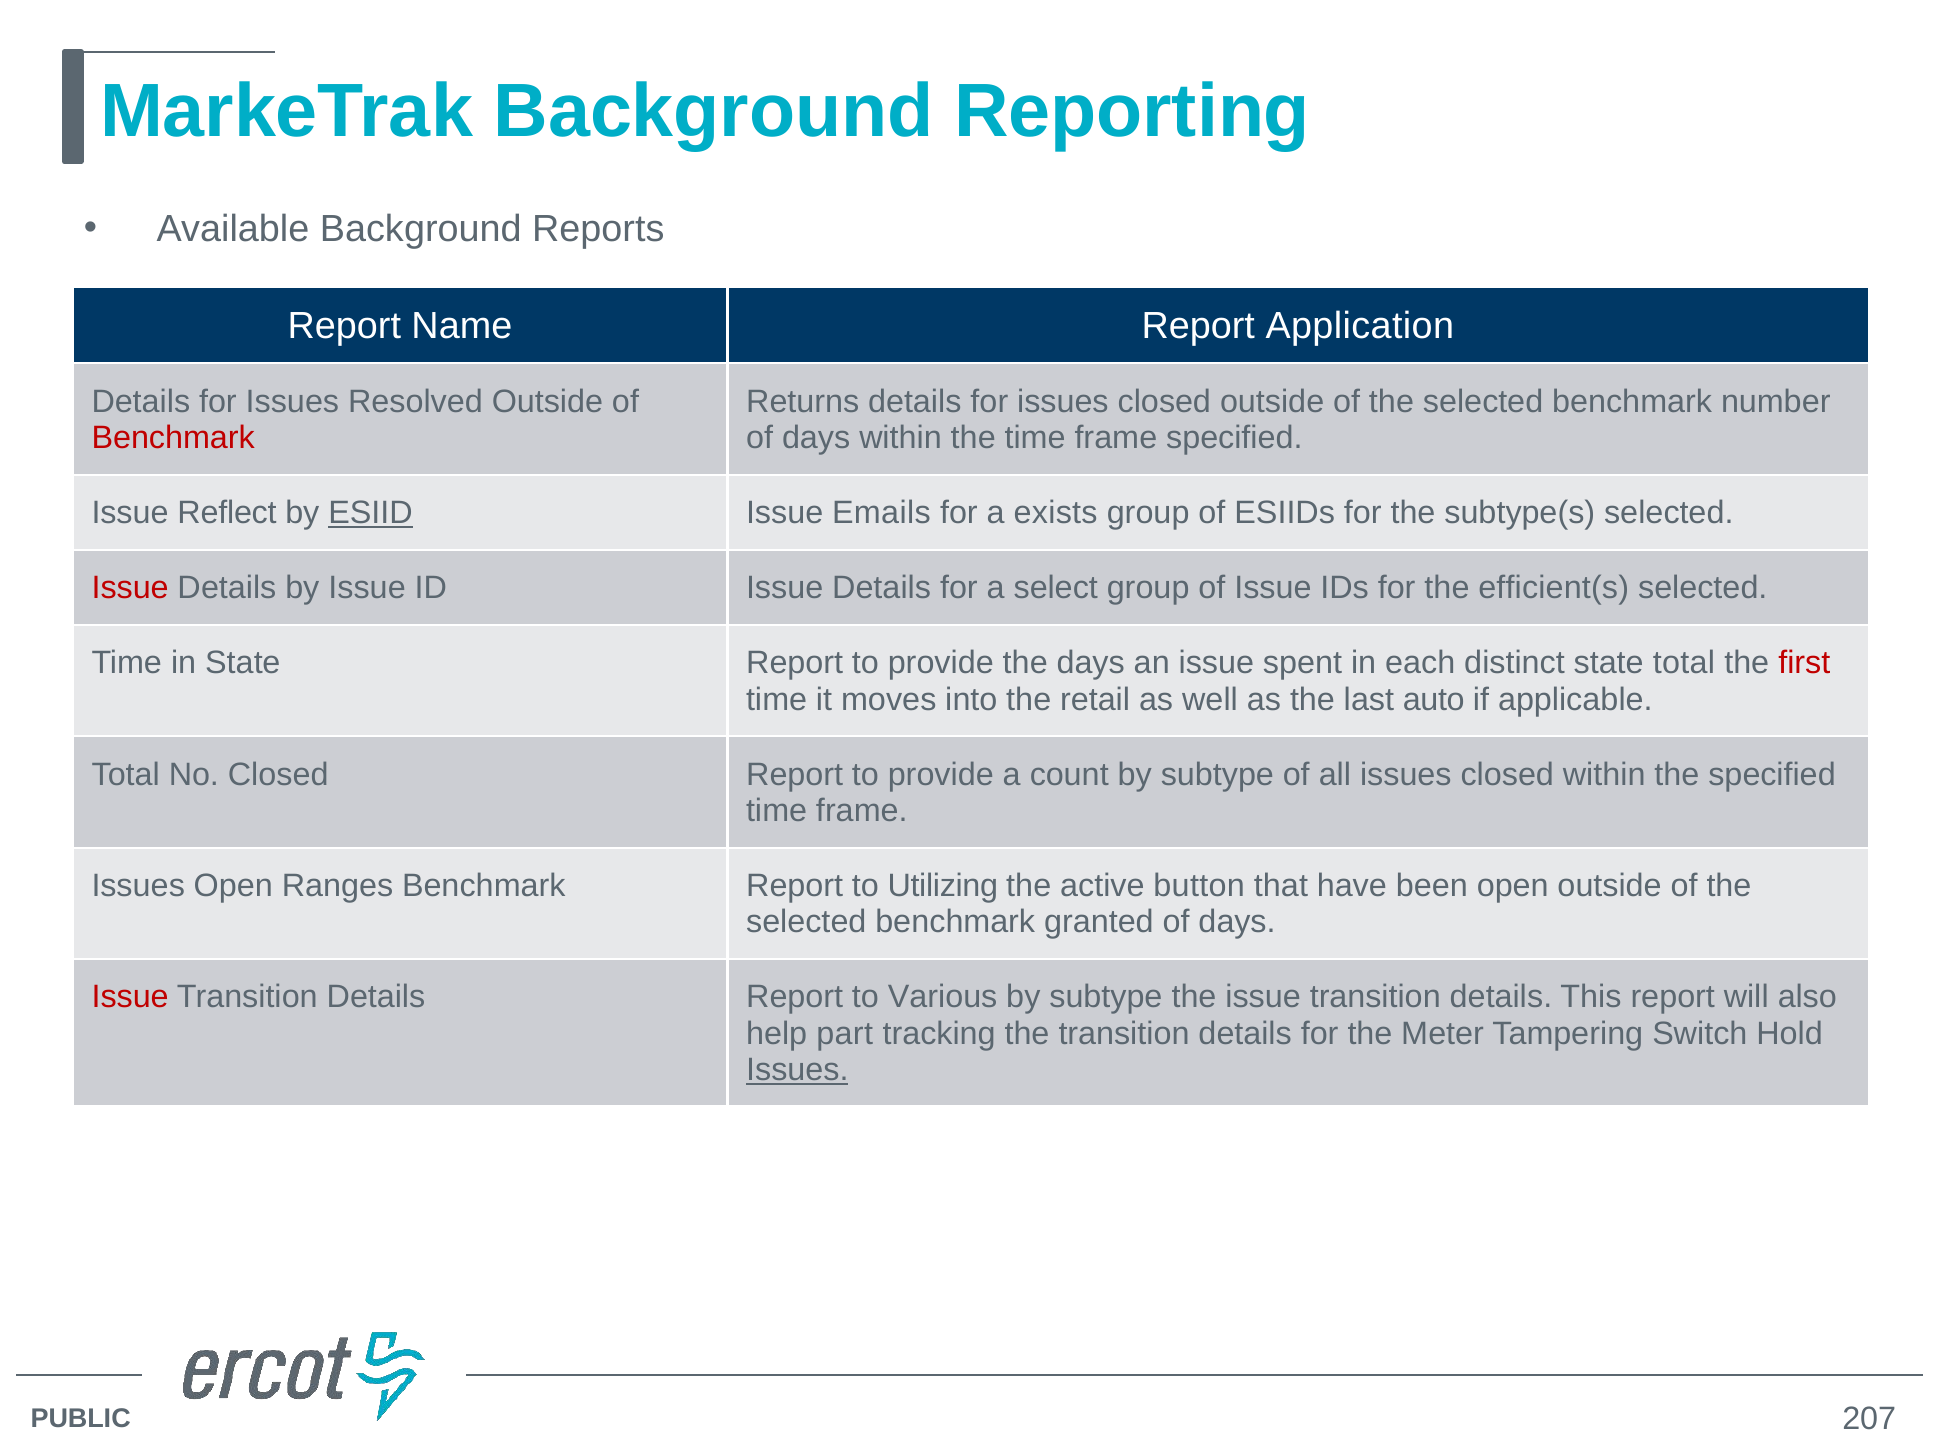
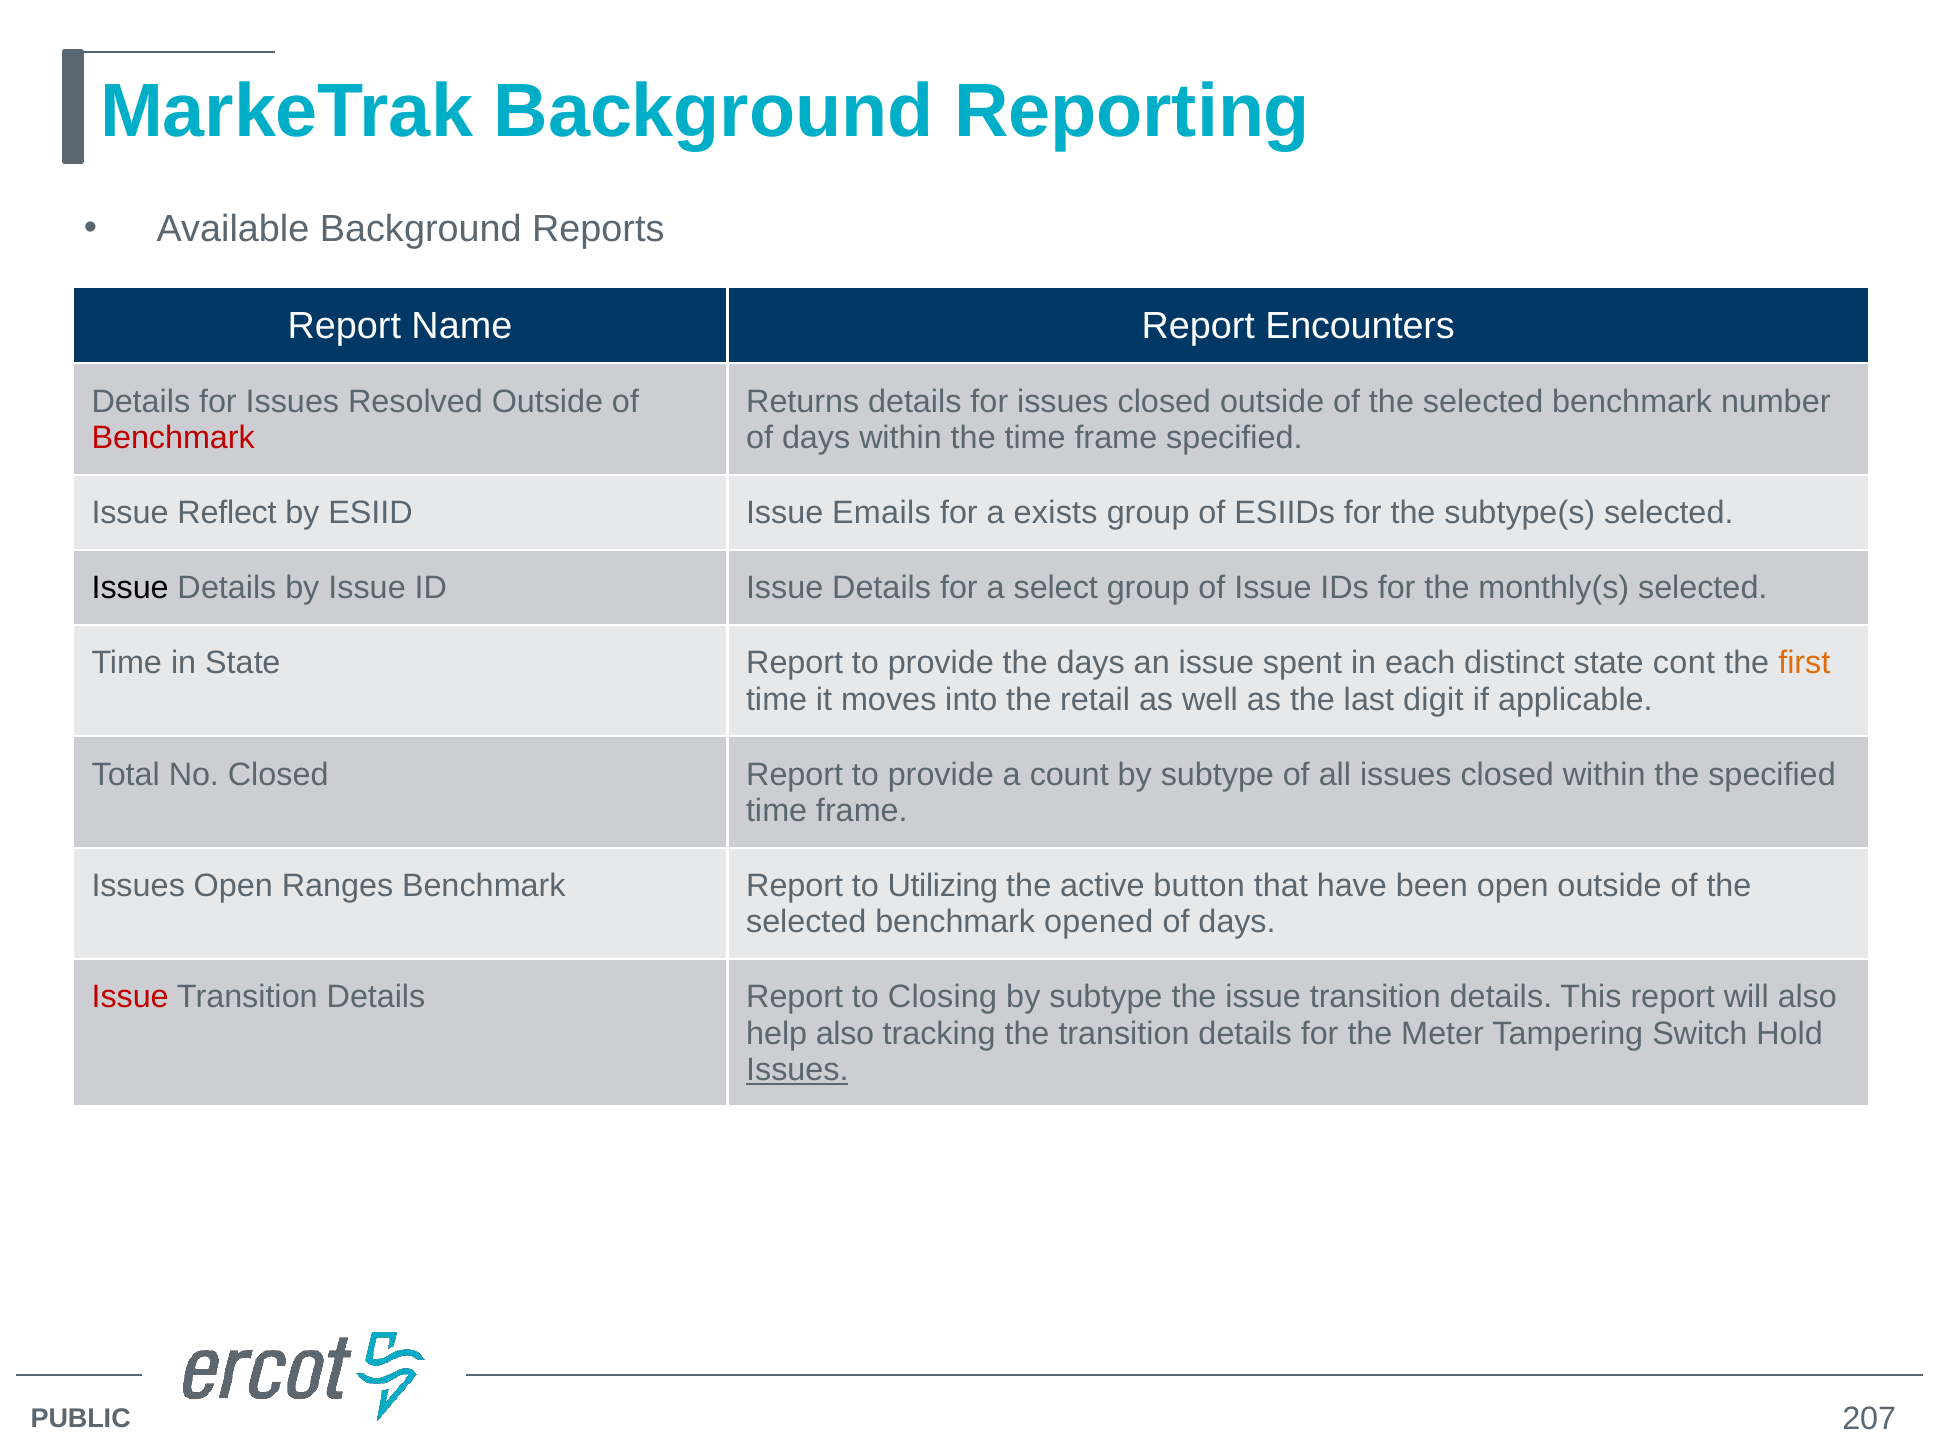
Application: Application -> Encounters (1360, 326)
ESIID underline: present -> none (371, 513)
Issue colour: red -> black (130, 588)
efficient(s: efficient(s -> monthly(s (1554, 588)
state total: total -> cont (1684, 663)
first colour: red -> orange (1804, 663)
auto: auto -> digit (1433, 700)
granted: granted -> opened (1099, 922)
Various: Various -> Closing (943, 998)
help part: part -> also (845, 1034)
